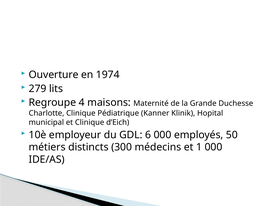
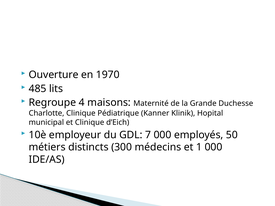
1974: 1974 -> 1970 (108, 75)
279: 279 -> 485 (38, 89)
6: 6 -> 7 (148, 135)
